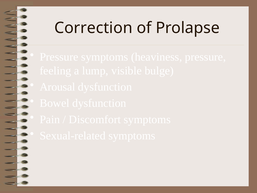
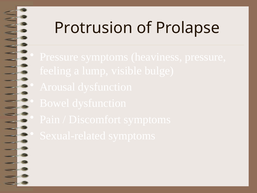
Correction: Correction -> Protrusion (93, 28)
